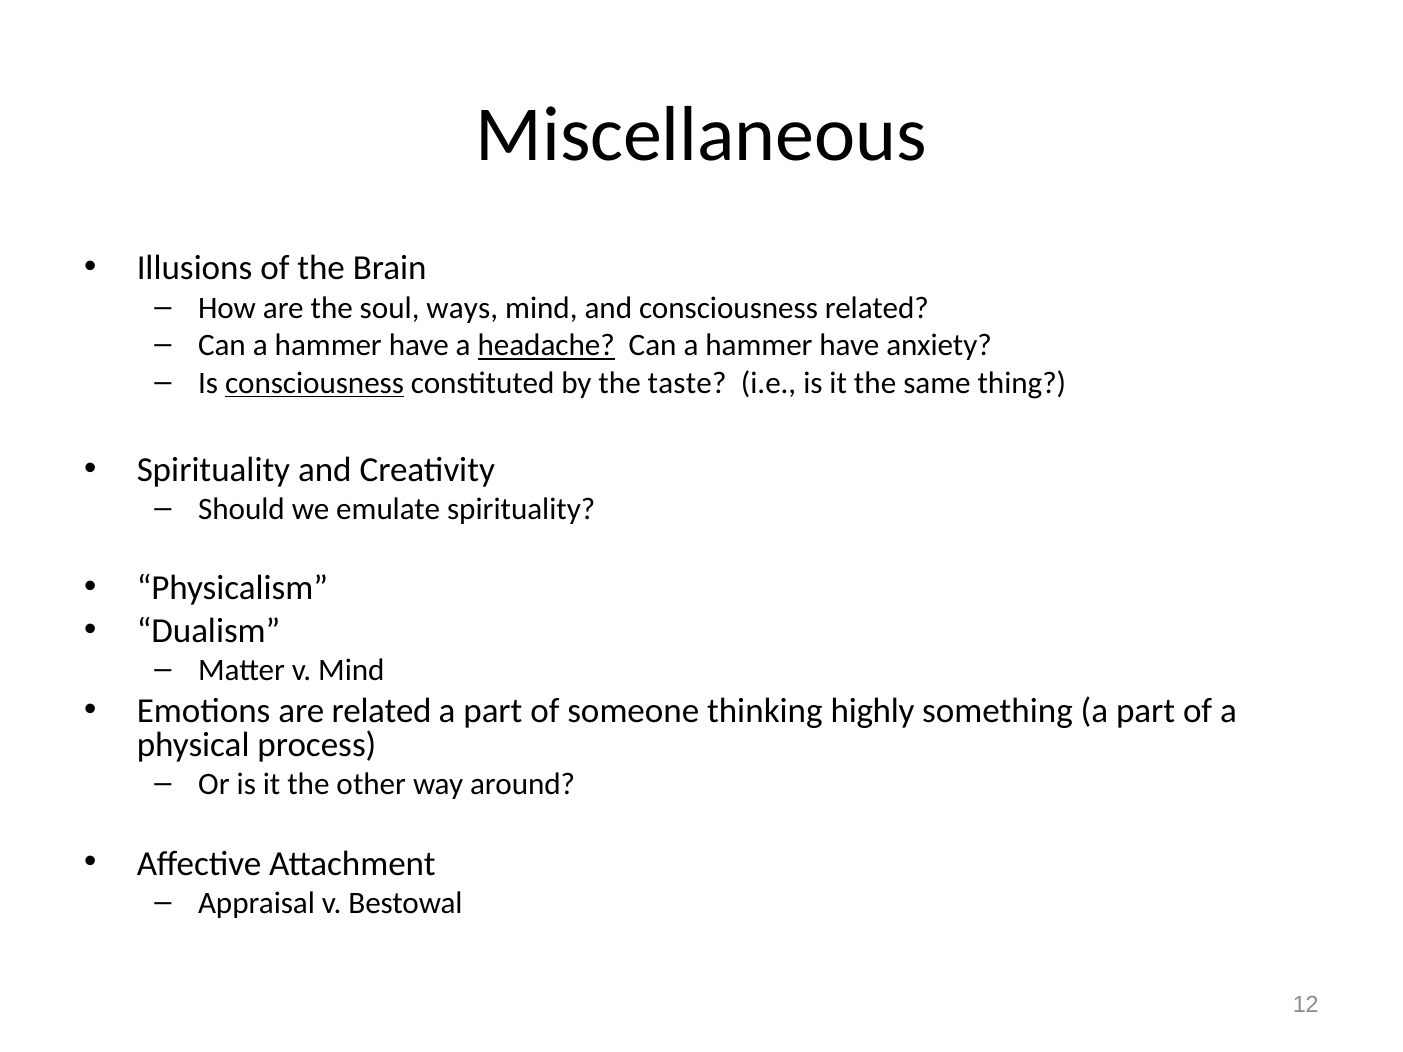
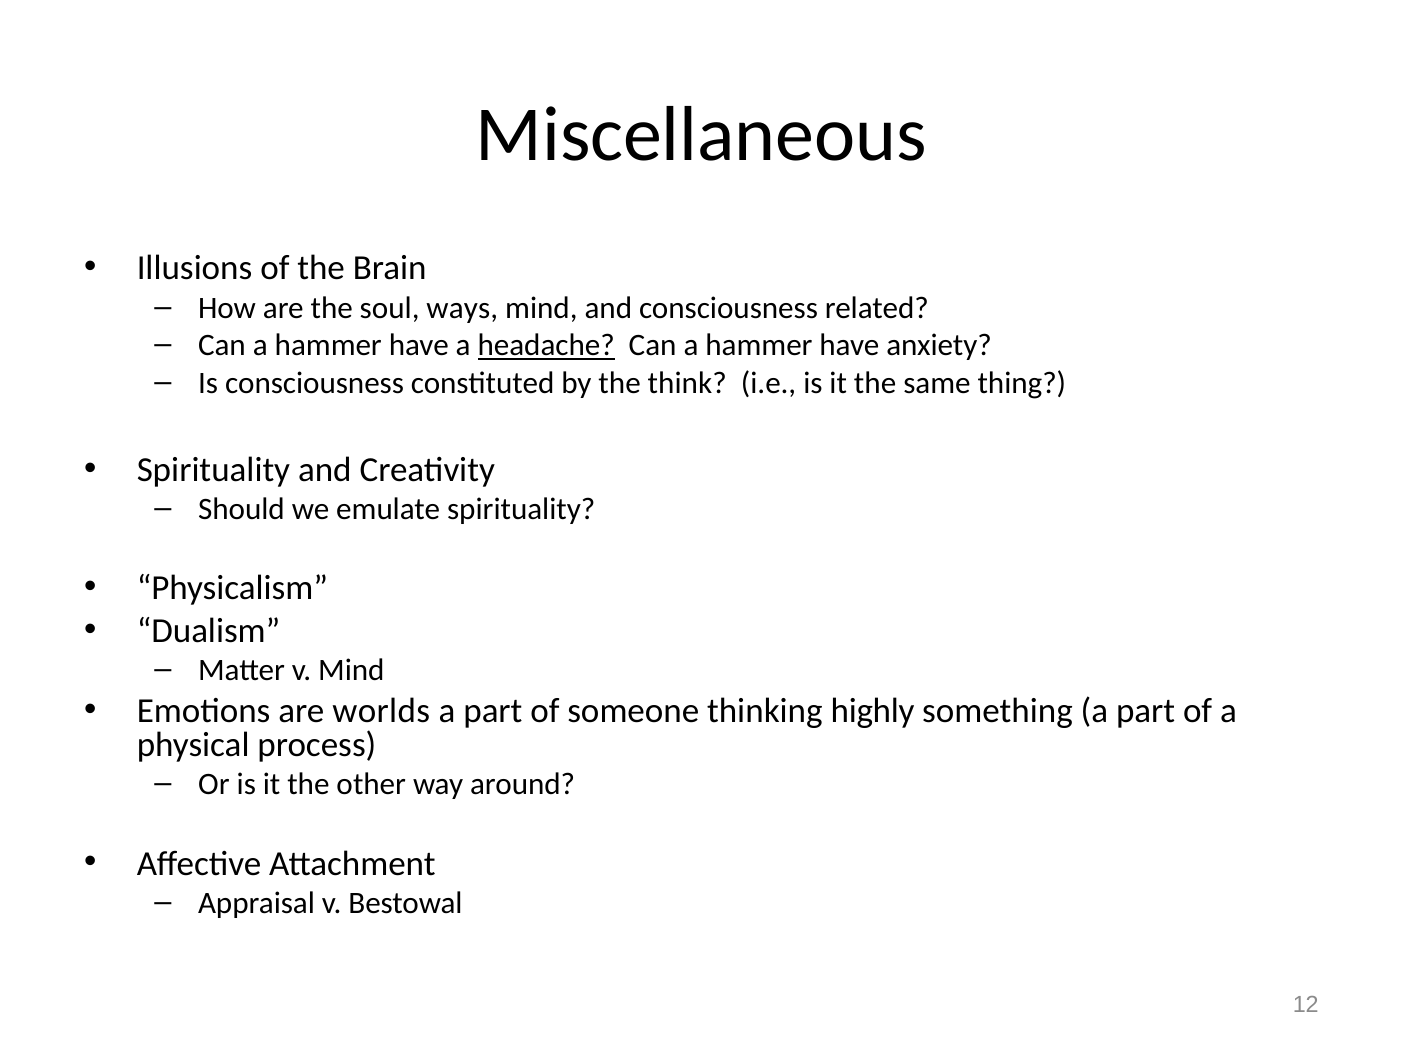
consciousness underline: present -> none (315, 383)
taste: taste -> think (687, 383)
are related: related -> worlds (381, 711)
